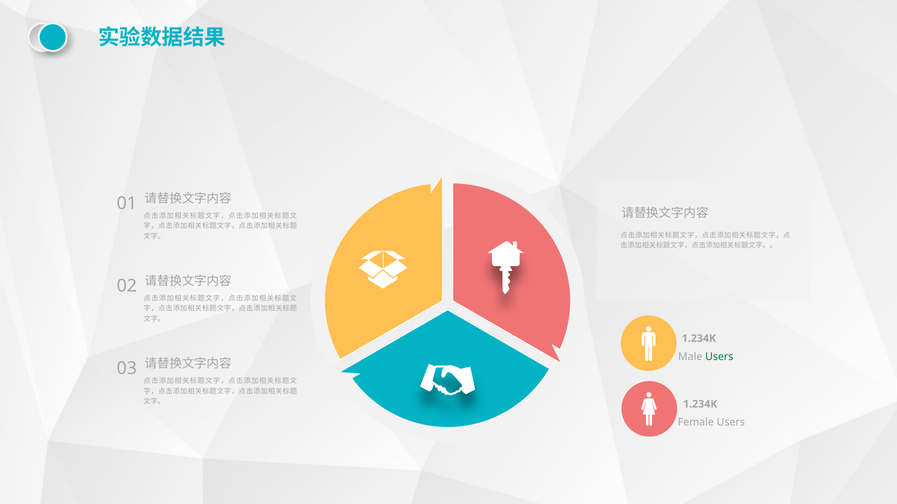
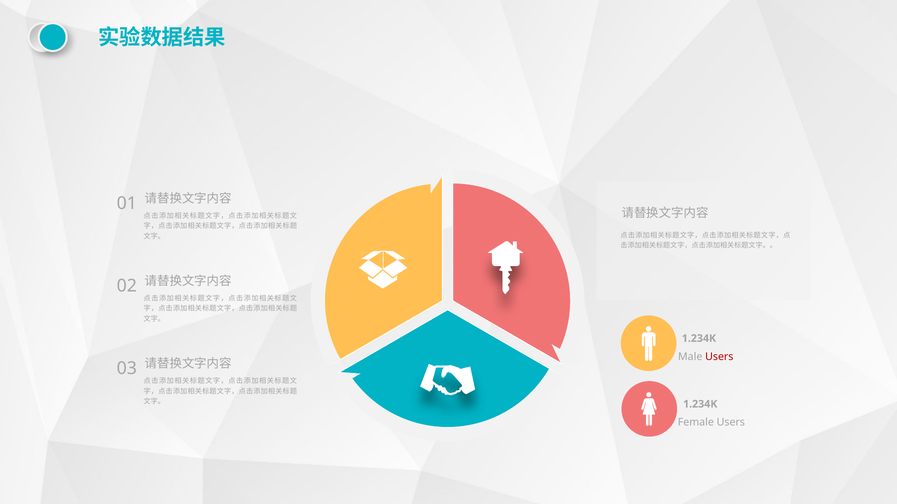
Users colour: green -> red (719, 357)
